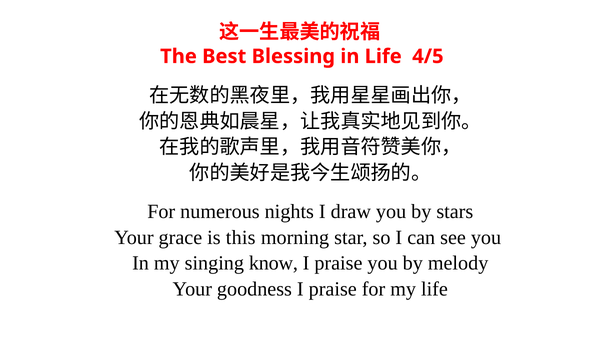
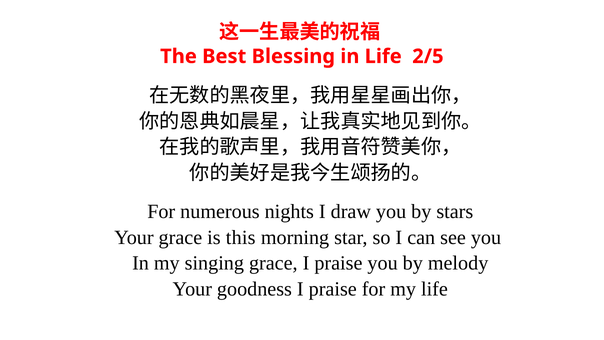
4/5: 4/5 -> 2/5 (428, 56)
singing know: know -> grace (273, 263)
